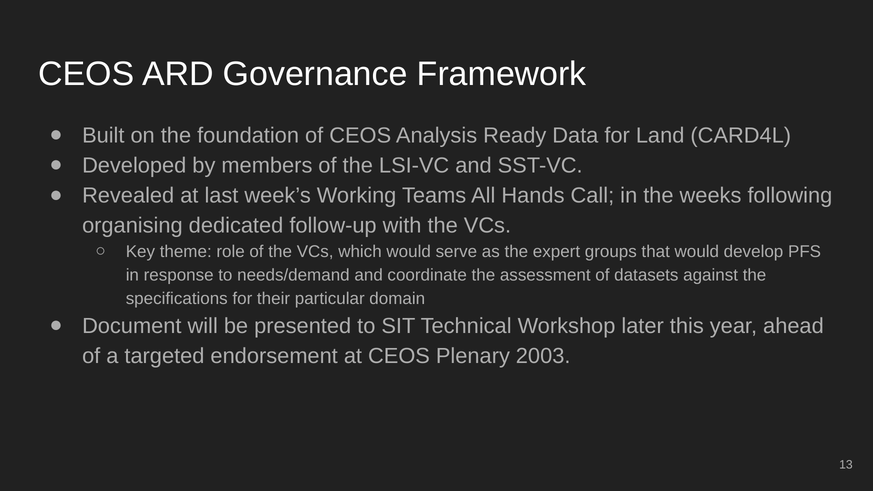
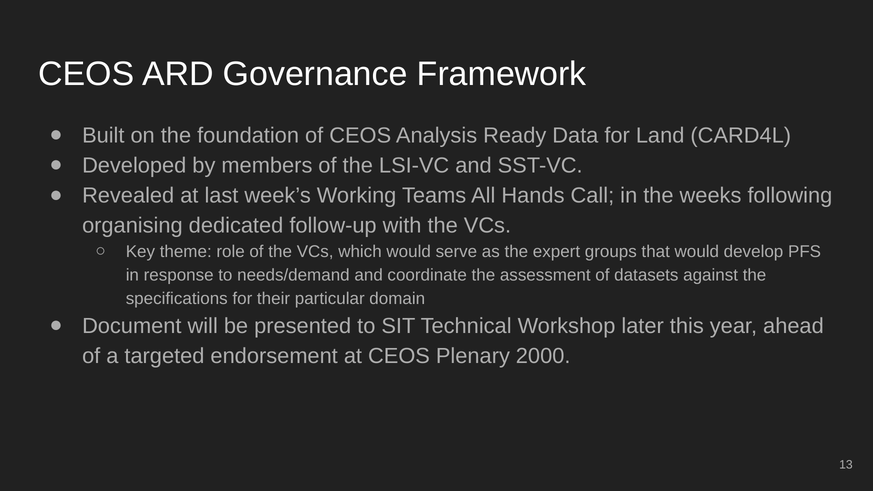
2003: 2003 -> 2000 (543, 356)
